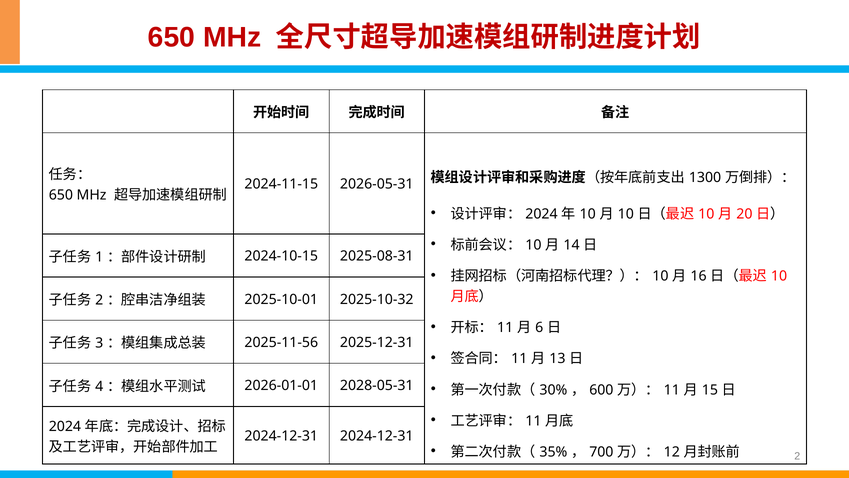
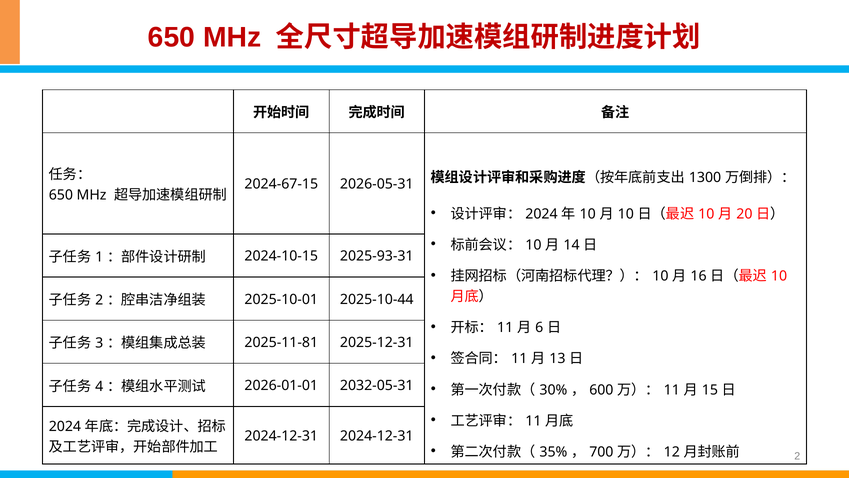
2024-11-15: 2024-11-15 -> 2024-67-15 (281, 184)
2025-08-31: 2025-08-31 -> 2025-93-31 (377, 256)
2025-10-32: 2025-10-32 -> 2025-10-44 (377, 299)
2025-11-56: 2025-11-56 -> 2025-11-81 (281, 342)
2028-05-31: 2028-05-31 -> 2032-05-31 (377, 385)
